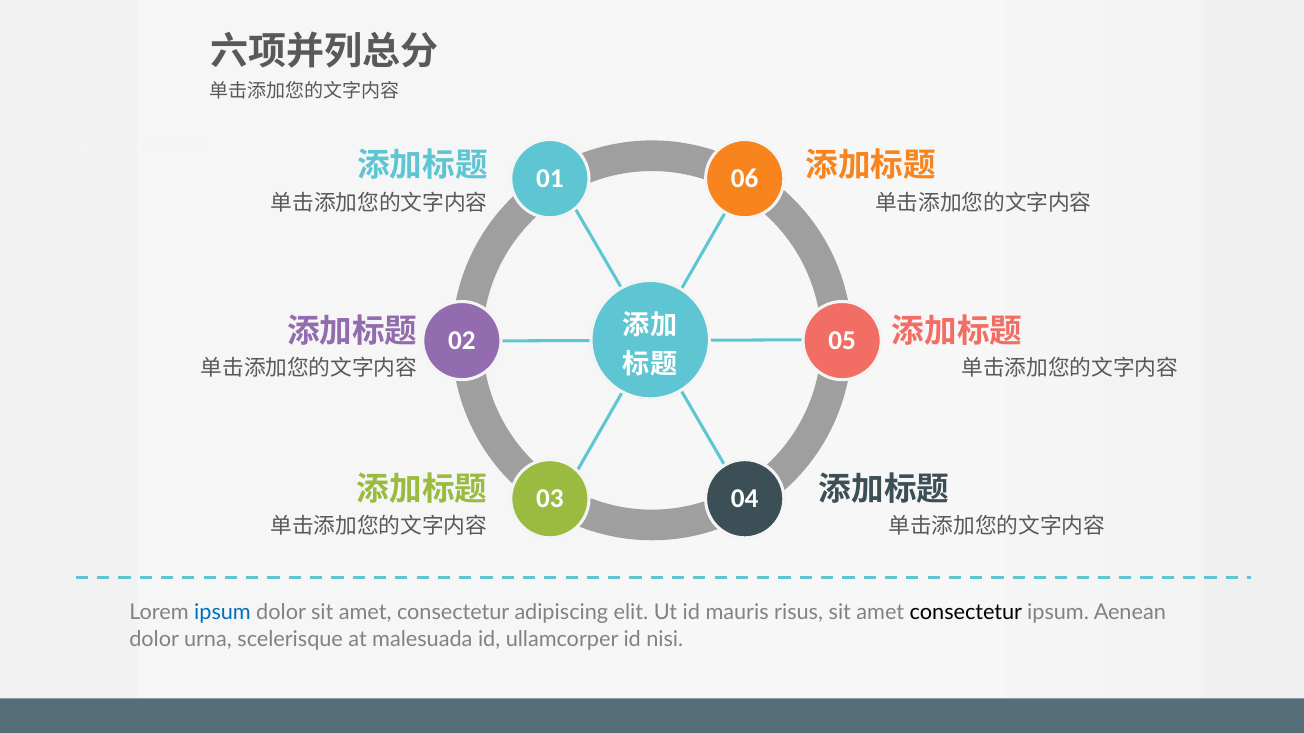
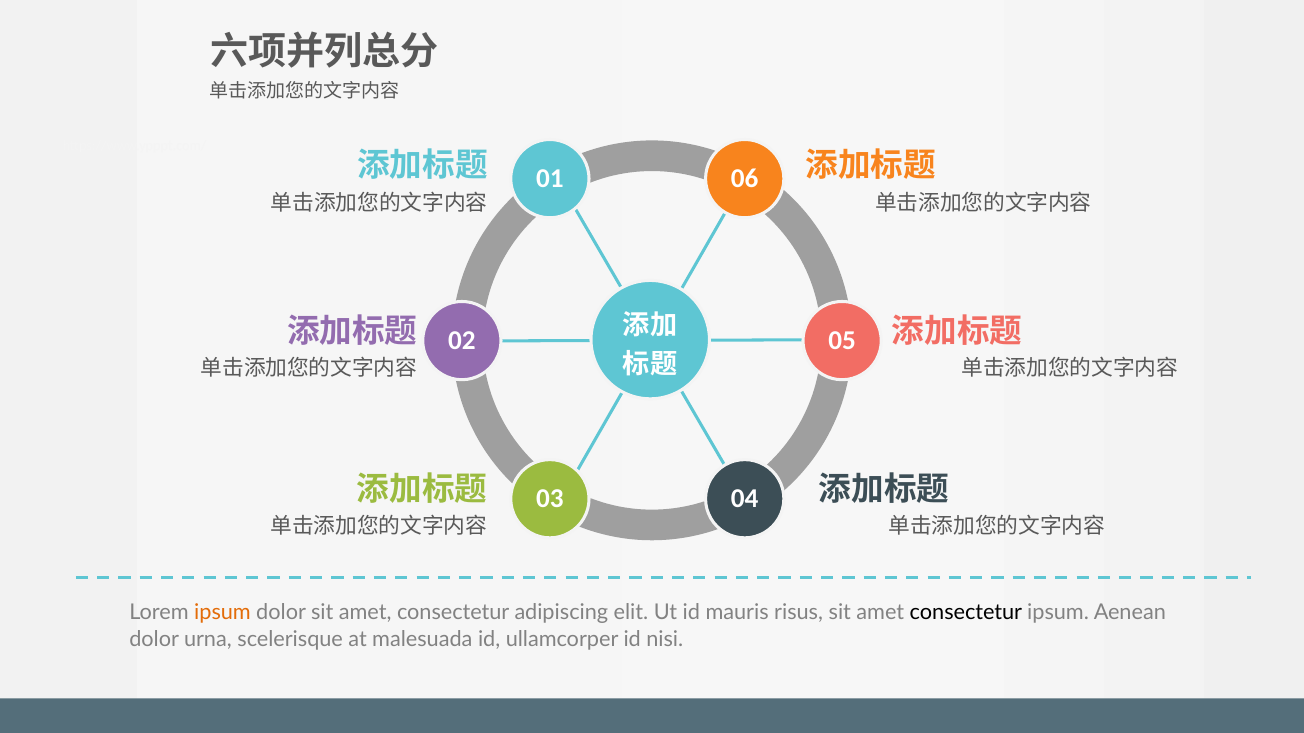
ipsum colour: blue -> orange (223, 613)
